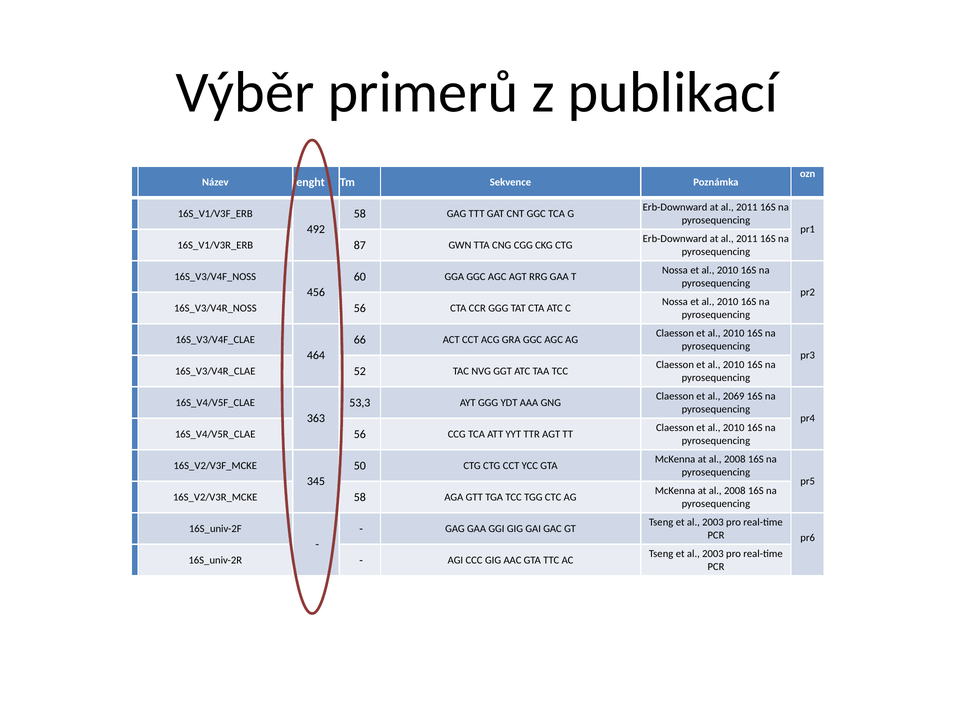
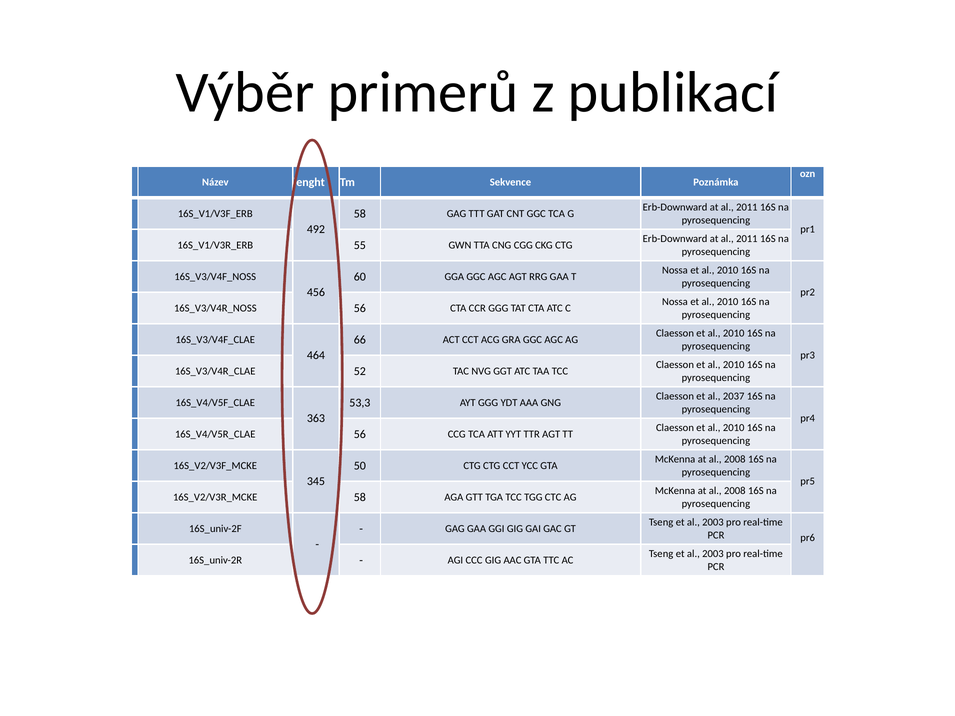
87: 87 -> 55 (360, 245)
2069: 2069 -> 2037 (734, 396)
